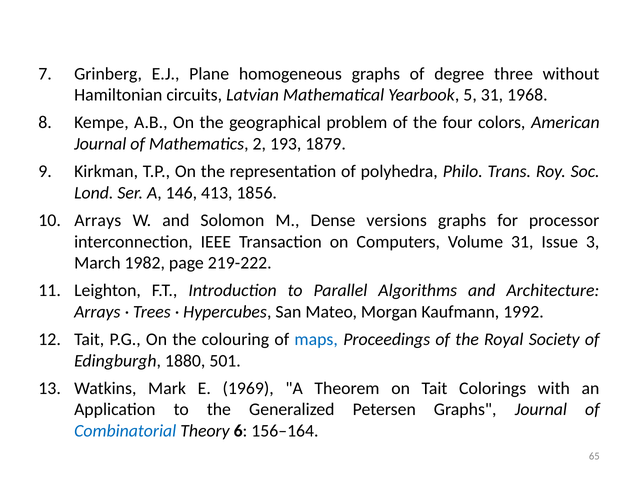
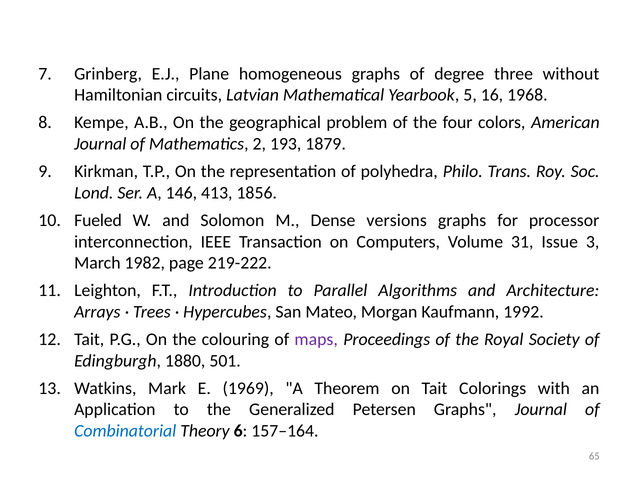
5 31: 31 -> 16 (492, 95)
Arrays: Arrays -> Fueled (98, 221)
maps colour: blue -> purple (316, 340)
156–164: 156–164 -> 157–164 (285, 431)
